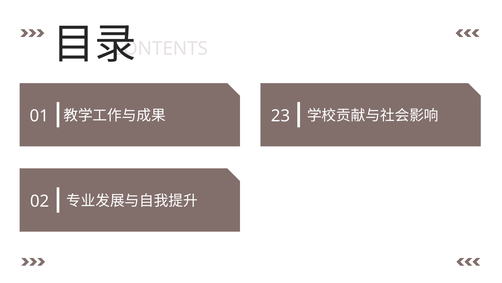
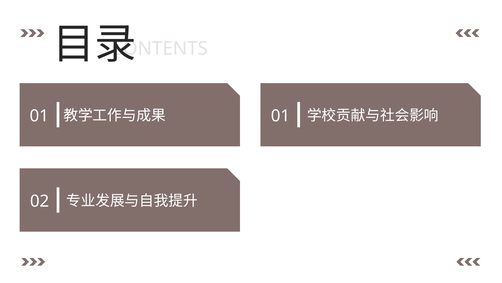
23: 23 -> 01 (280, 116)
